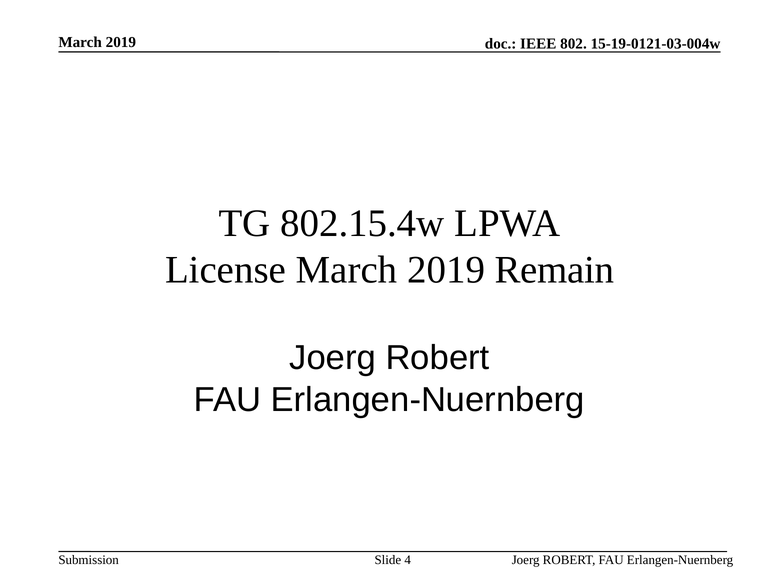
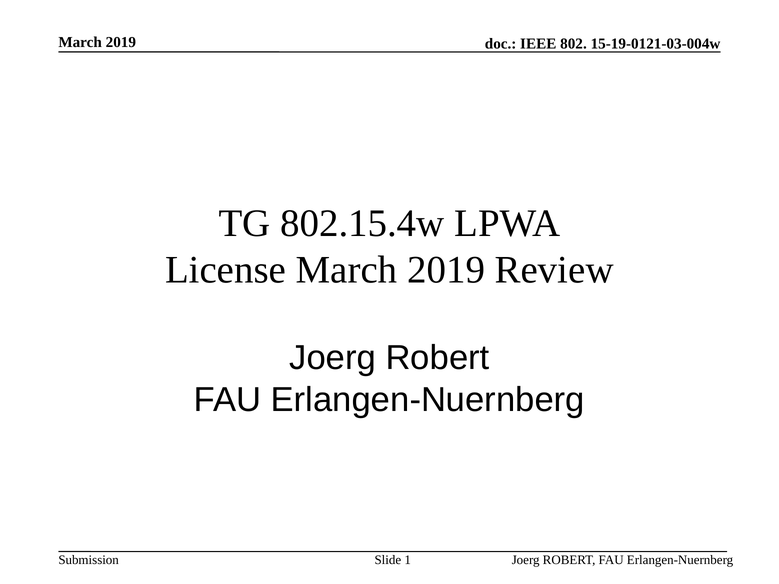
Remain: Remain -> Review (554, 270)
4: 4 -> 1 (408, 560)
